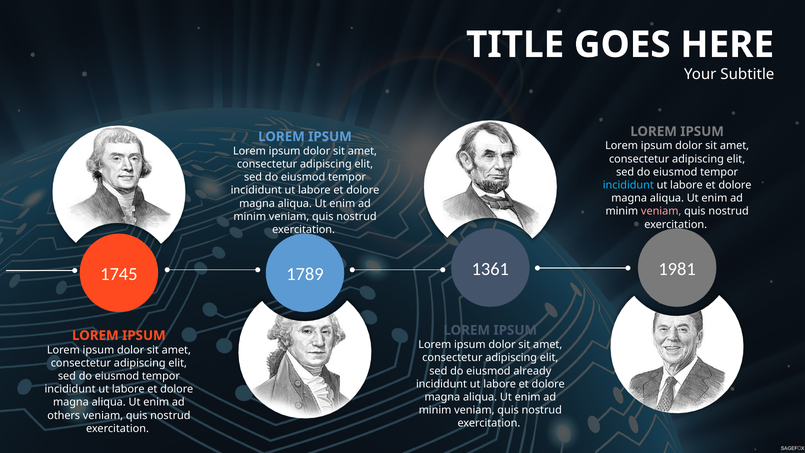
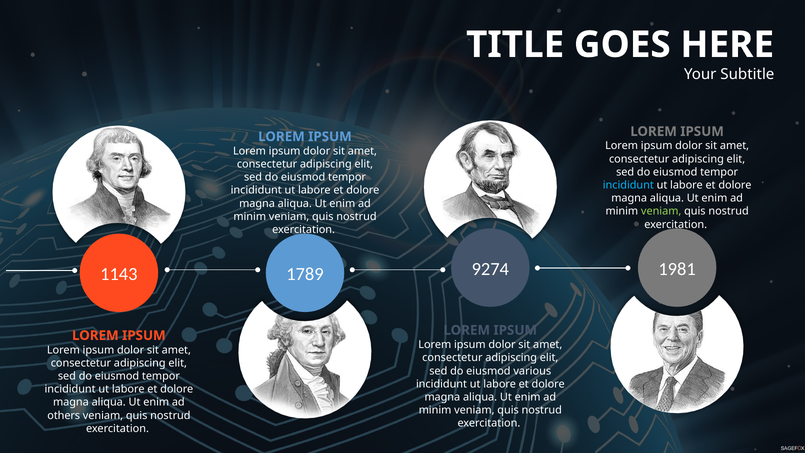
veniam colour: pink -> light green (661, 211)
1361: 1361 -> 9274 (490, 269)
1745: 1745 -> 1143 (119, 274)
already: already -> various (532, 371)
